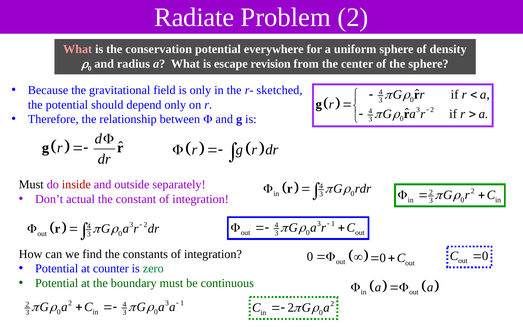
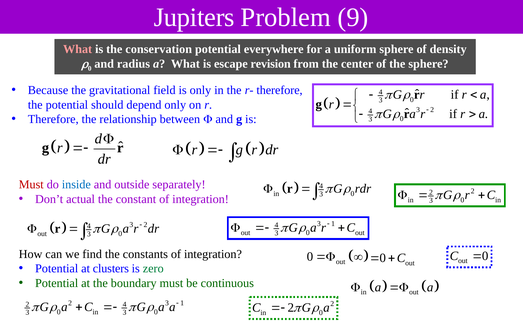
Radiate: Radiate -> Jupiters (194, 17)
Problem 2: 2 -> 9 (353, 17)
r- sketched: sketched -> therefore (280, 90)
Must colour: black -> red (31, 185)
inside colour: red -> blue (76, 185)
counter: counter -> clusters (111, 269)
